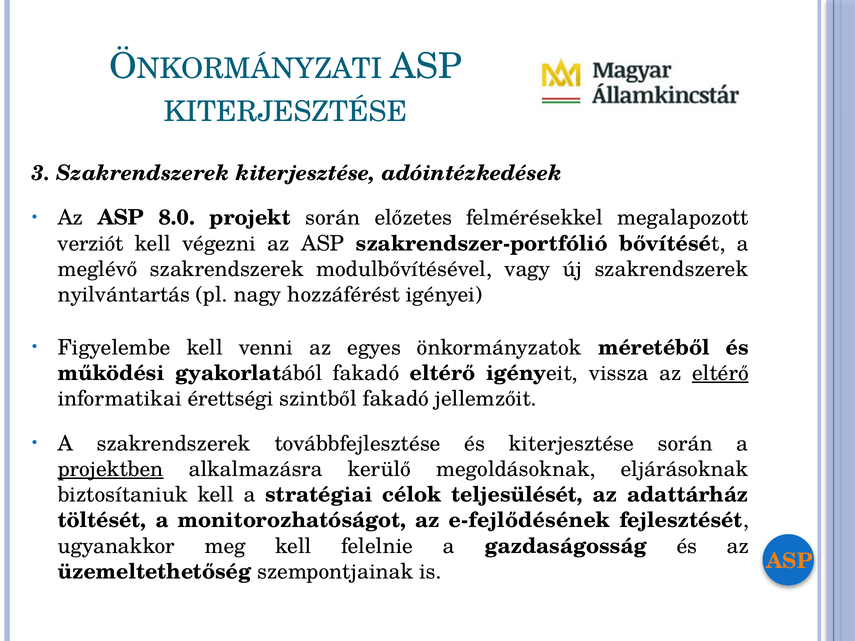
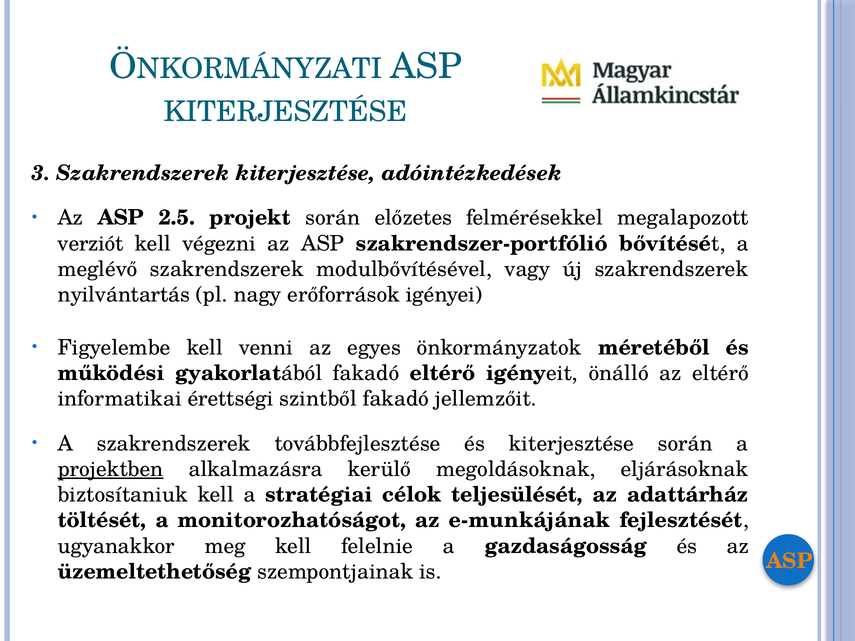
8.0: 8.0 -> 2.5 (177, 218)
hozzáférést: hozzáférést -> erőforrások (344, 295)
vissza: vissza -> önálló (619, 373)
eltérő underline: present -> none (720, 373)
e-fejlődésének: e-fejlődésének -> e-munkájának (530, 521)
